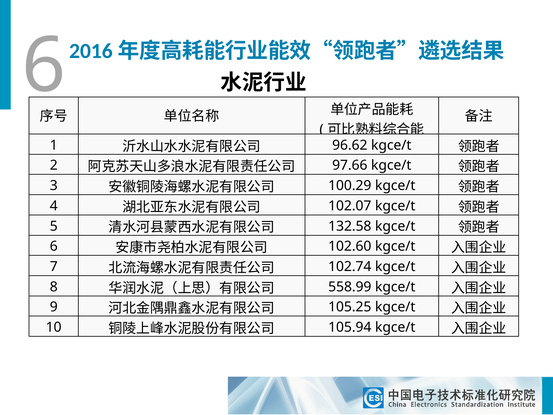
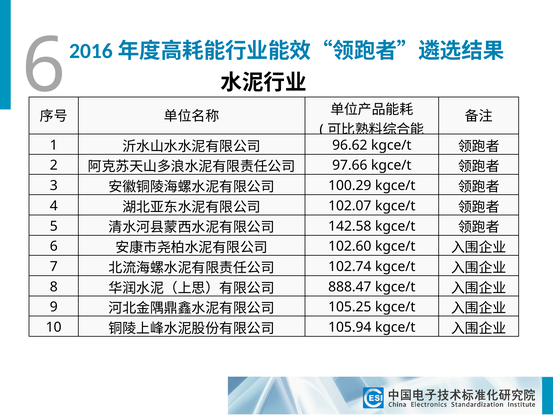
132.58: 132.58 -> 142.58 (350, 226)
558.99: 558.99 -> 888.47 (350, 287)
